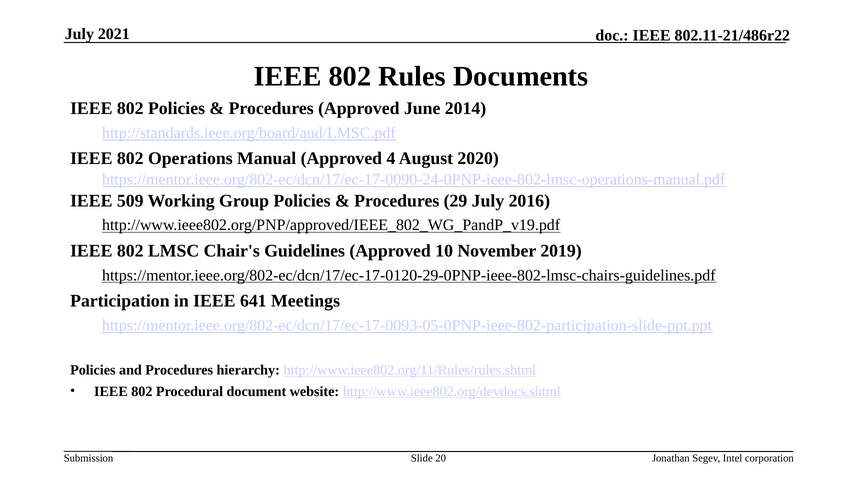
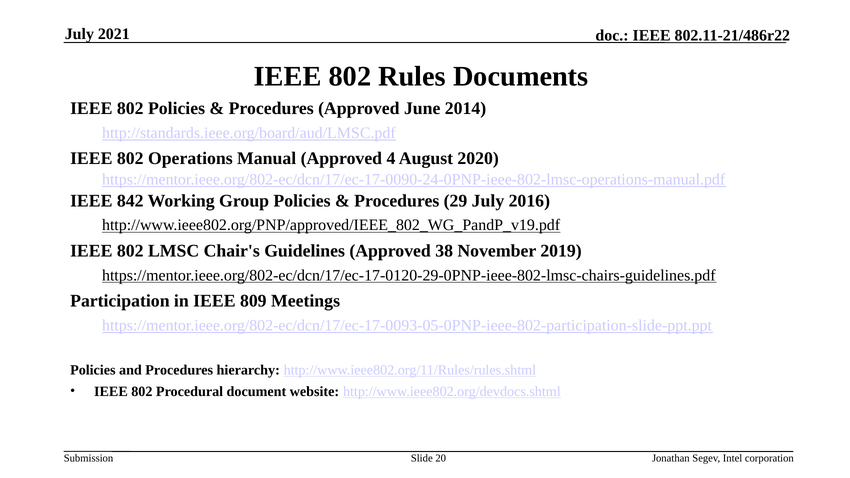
509: 509 -> 842 (130, 201)
10: 10 -> 38 (444, 251)
641: 641 -> 809 (253, 301)
